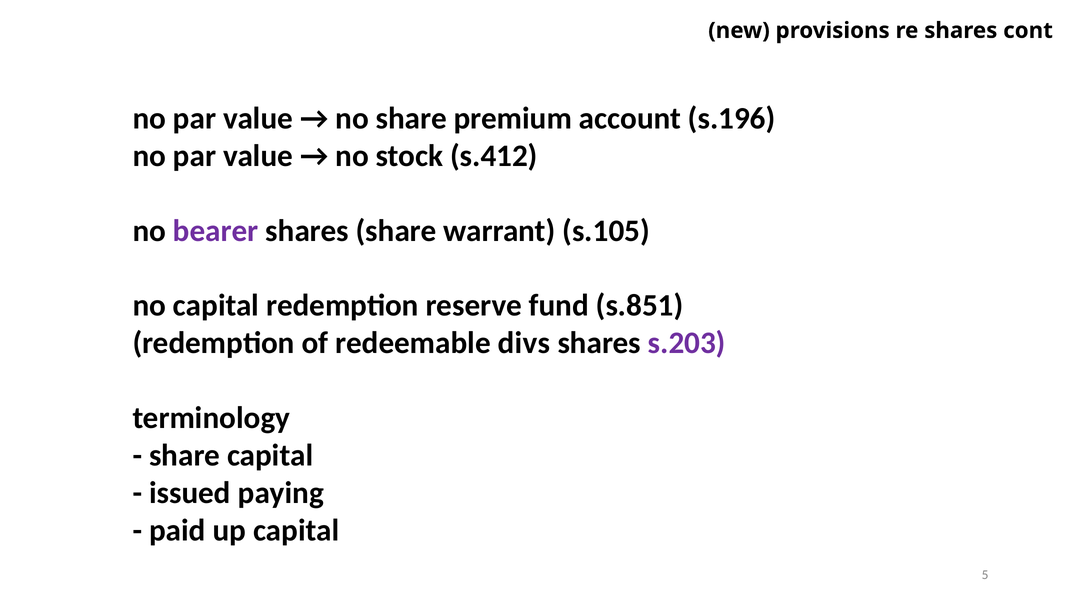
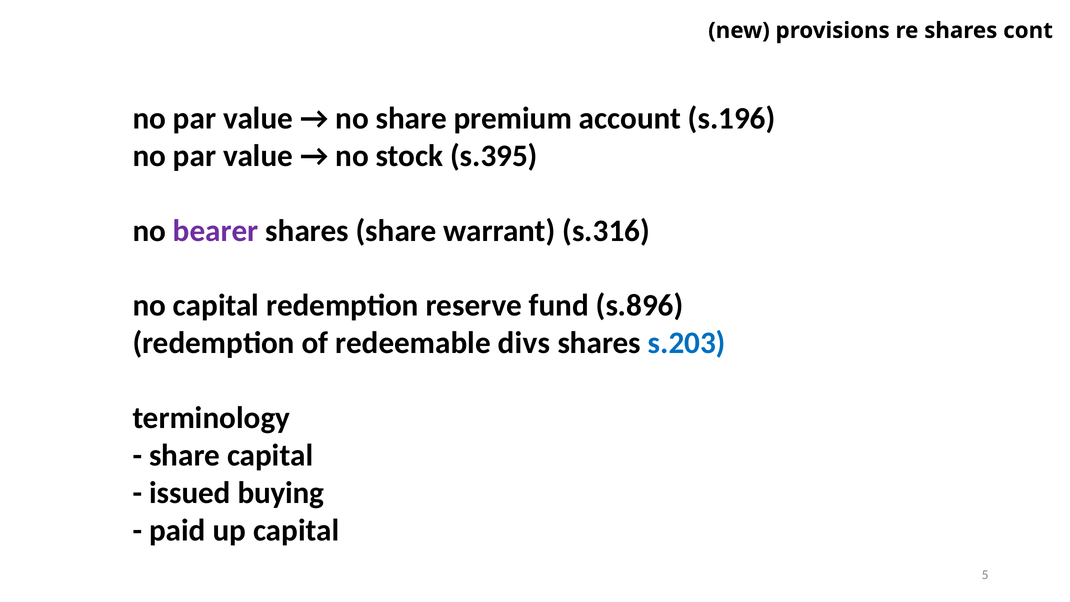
s.412: s.412 -> s.395 (494, 156)
s.105: s.105 -> s.316 (606, 231)
s.851: s.851 -> s.896 (640, 306)
s.203 colour: purple -> blue (687, 343)
paying: paying -> buying (281, 493)
